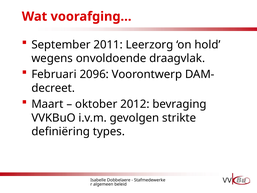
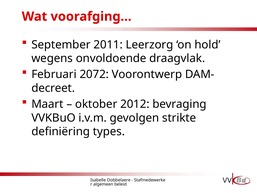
2096: 2096 -> 2072 (94, 74)
